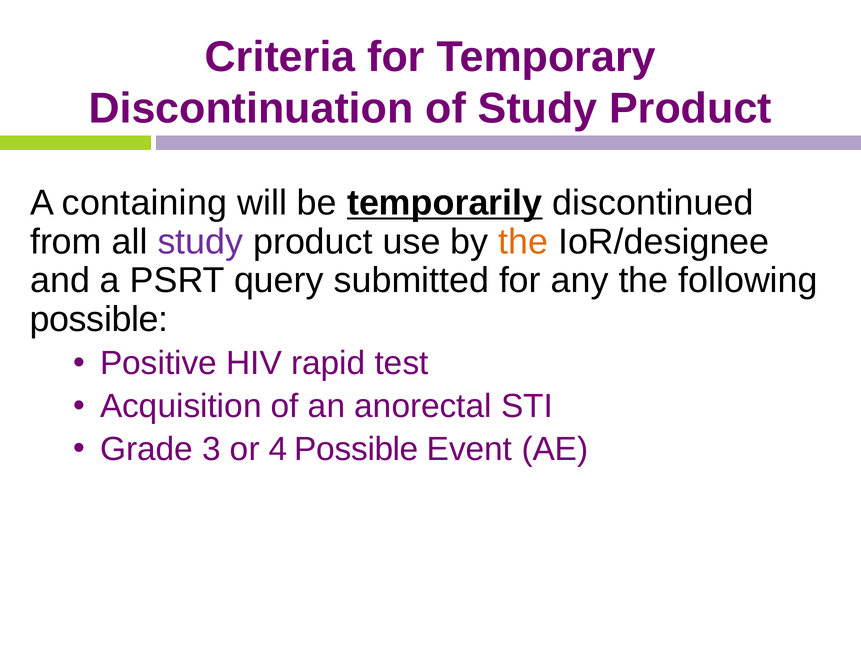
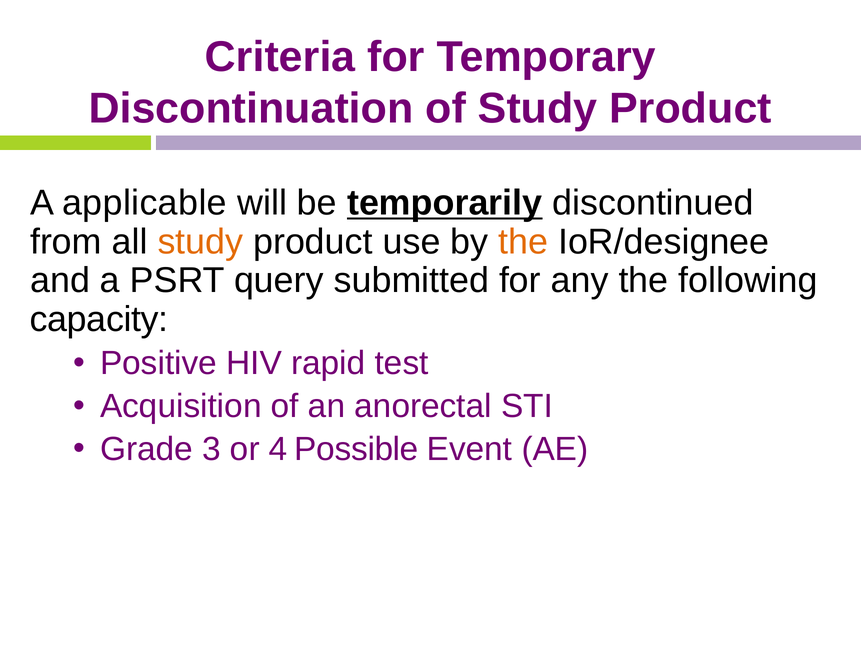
containing: containing -> applicable (144, 203)
study colour: purple -> orange (200, 242)
possible: possible -> capacity (99, 319)
